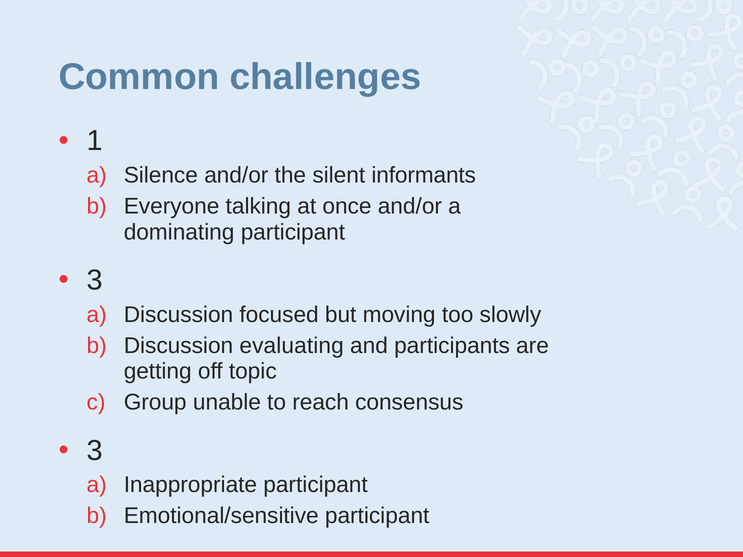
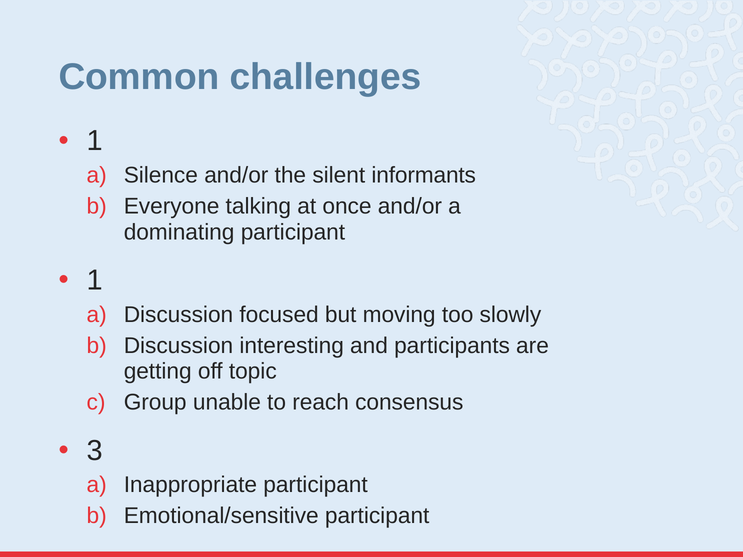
3: 3 -> 1 (95, 280)
evaluating: evaluating -> interesting (292, 346)
